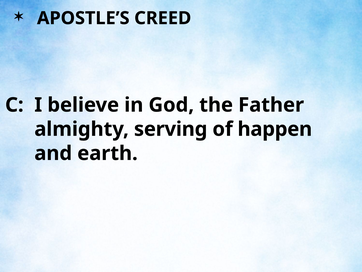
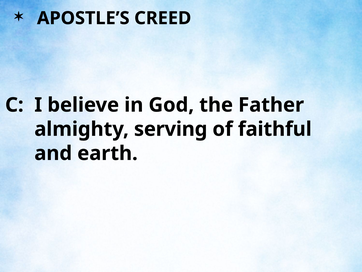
happen: happen -> faithful (275, 129)
